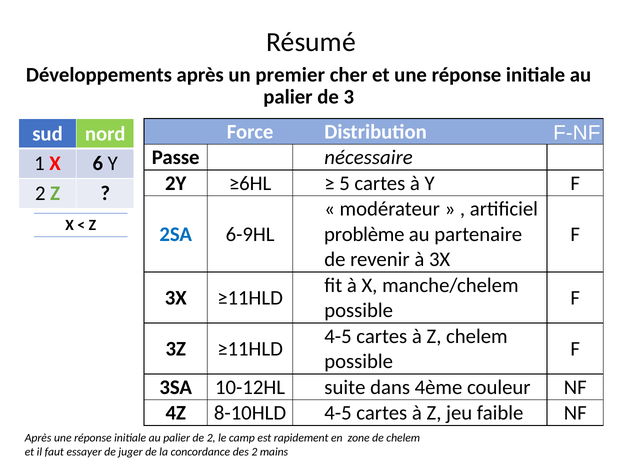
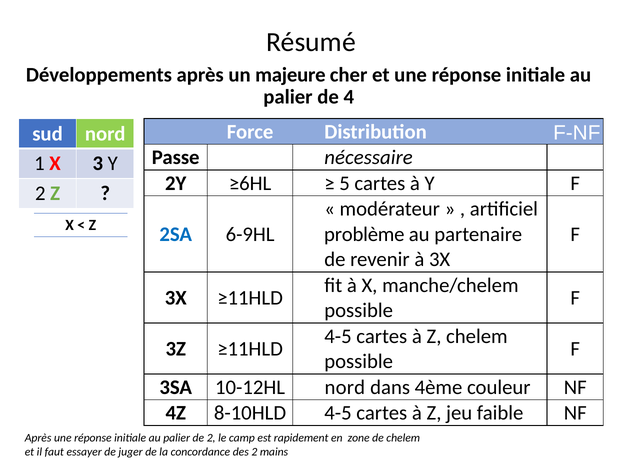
premier: premier -> majeure (290, 75)
3: 3 -> 4 (349, 97)
6: 6 -> 3 (98, 164)
10-12HL suite: suite -> nord (345, 388)
